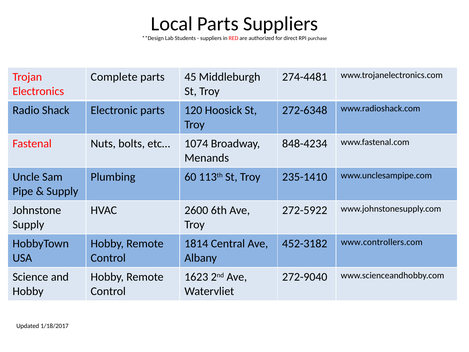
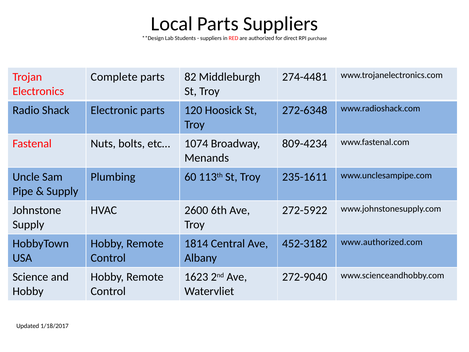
45: 45 -> 82 (190, 77)
848-4234: 848-4234 -> 809-4234 (305, 144)
235-1410: 235-1410 -> 235-1611 (305, 177)
www.controllers.com: www.controllers.com -> www.authorized.com (382, 242)
